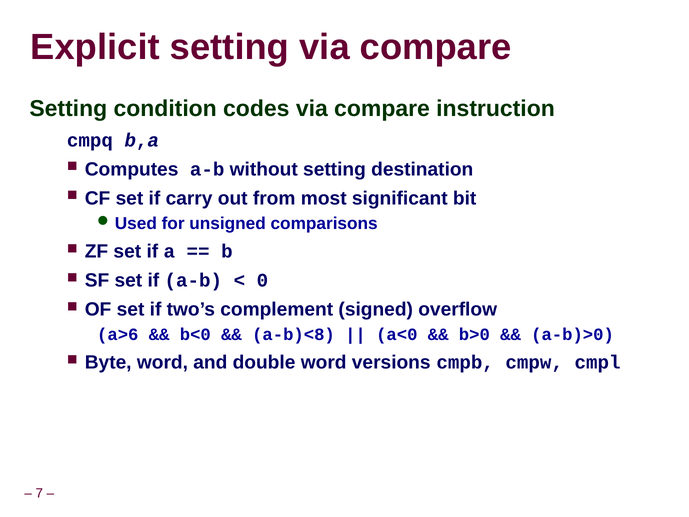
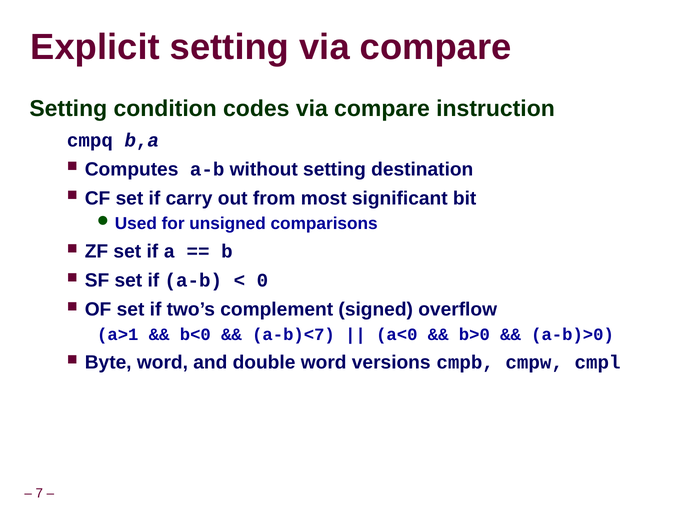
a>6: a>6 -> a>1 (118, 335)
a-b)<8: a-b)<8 -> a-b)<7 (293, 335)
